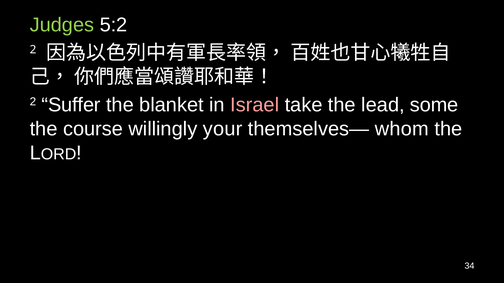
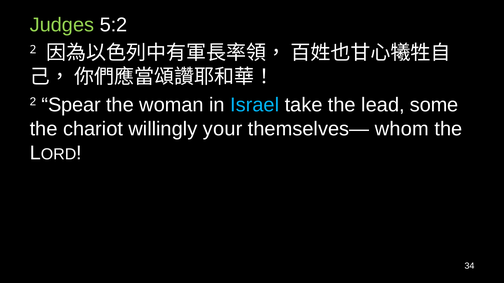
Suffer: Suffer -> Spear (71, 105)
blanket: blanket -> woman (172, 105)
Israel colour: pink -> light blue (255, 105)
course: course -> chariot (93, 129)
